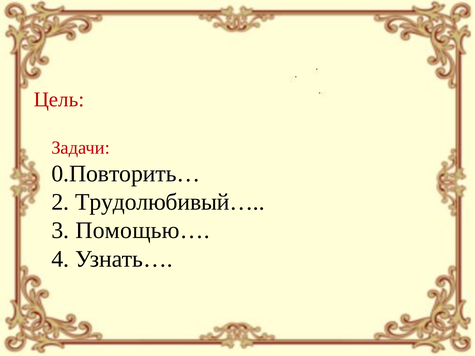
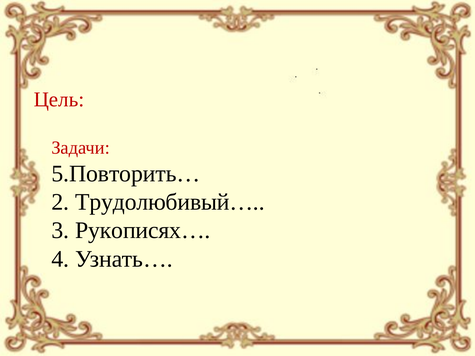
0.Повторить…: 0.Повторить… -> 5.Повторить… (126, 174)
Помощью…: Помощью… -> Рукописях… (143, 231)
